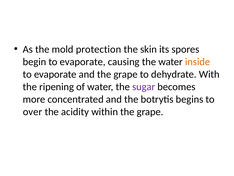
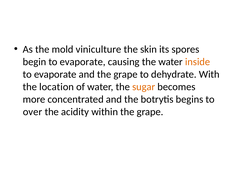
protection: protection -> viniculture (99, 49)
ripening: ripening -> location (57, 87)
sugar colour: purple -> orange (144, 87)
